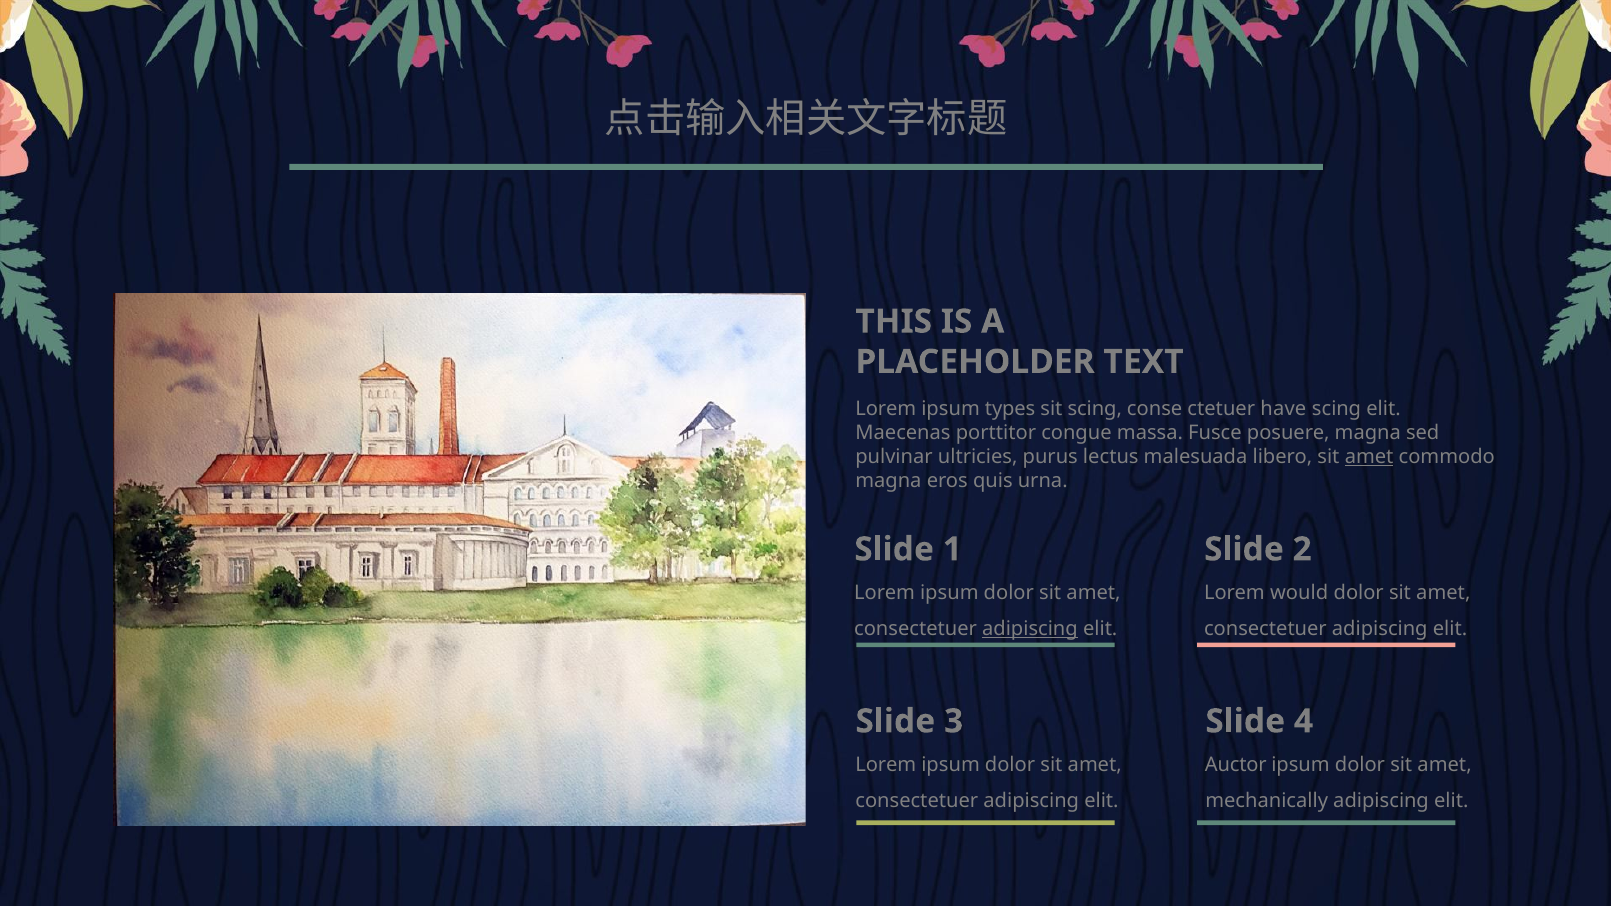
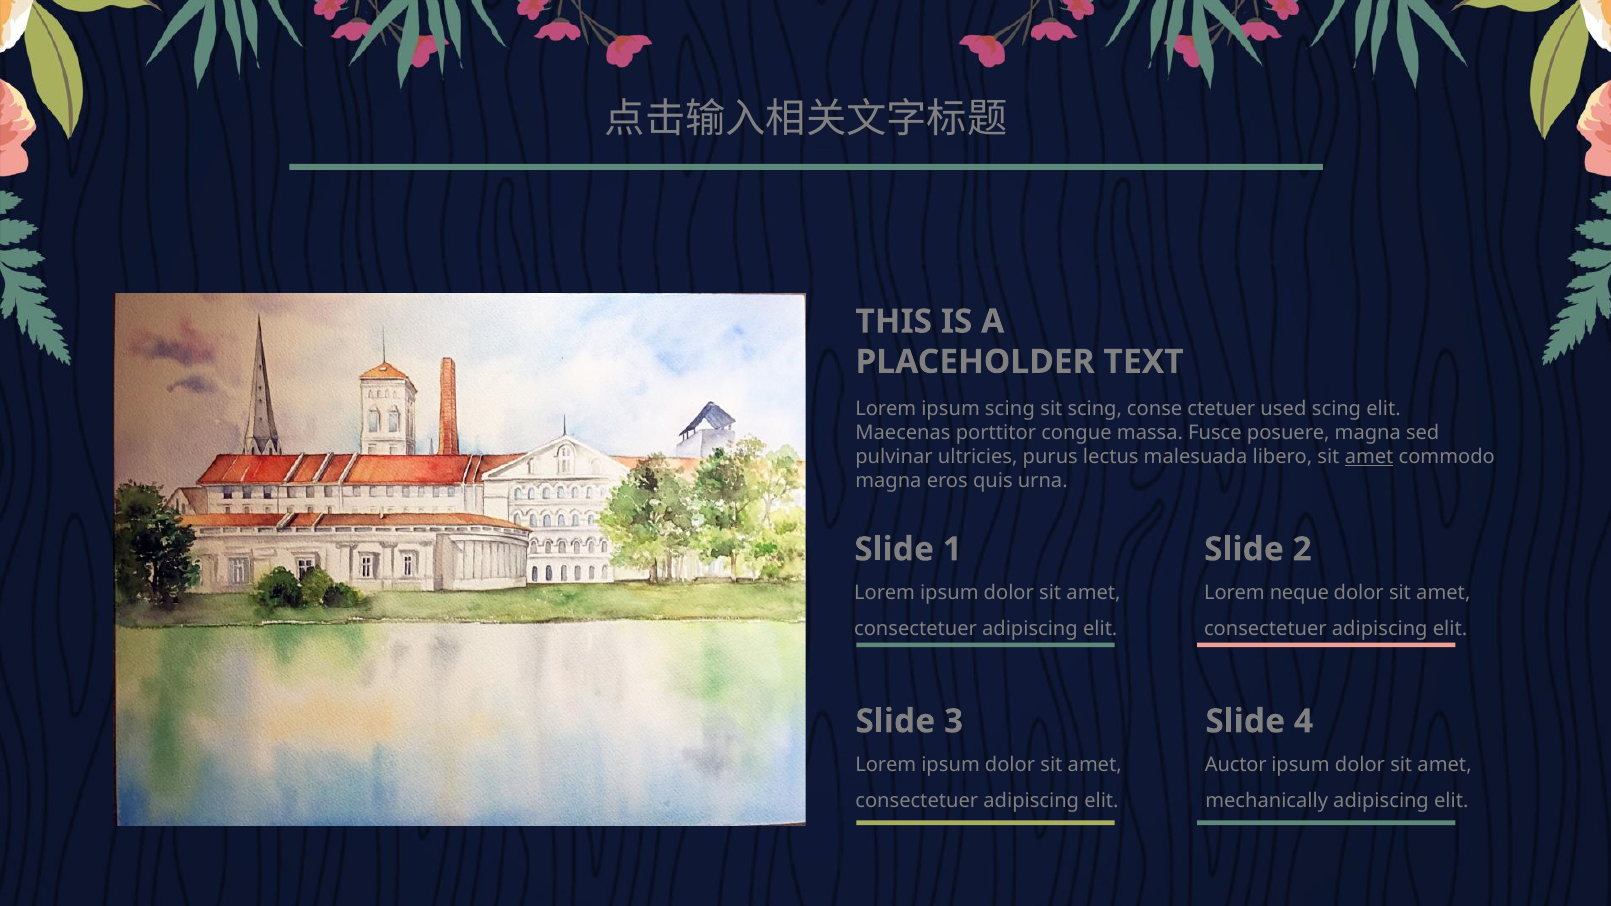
ipsum types: types -> scing (1010, 409)
have: have -> used (1283, 409)
would: would -> neque (1299, 593)
adipiscing underline: present -> none (1030, 629)
